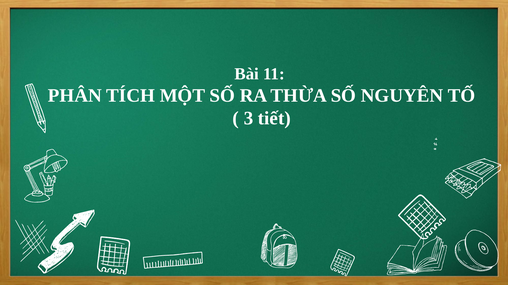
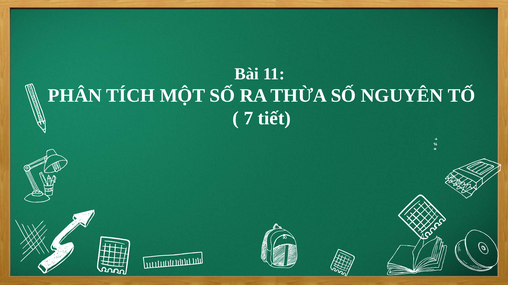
3: 3 -> 7 (248, 119)
